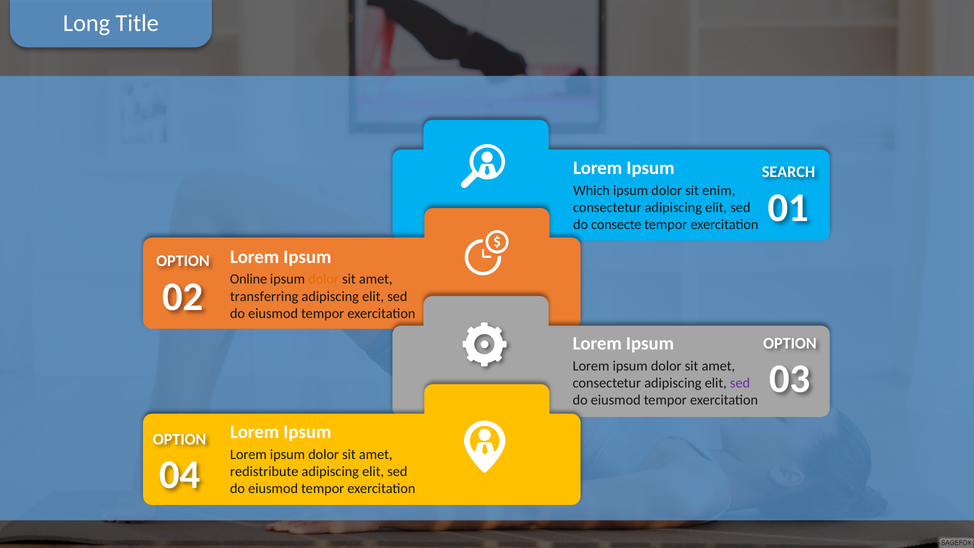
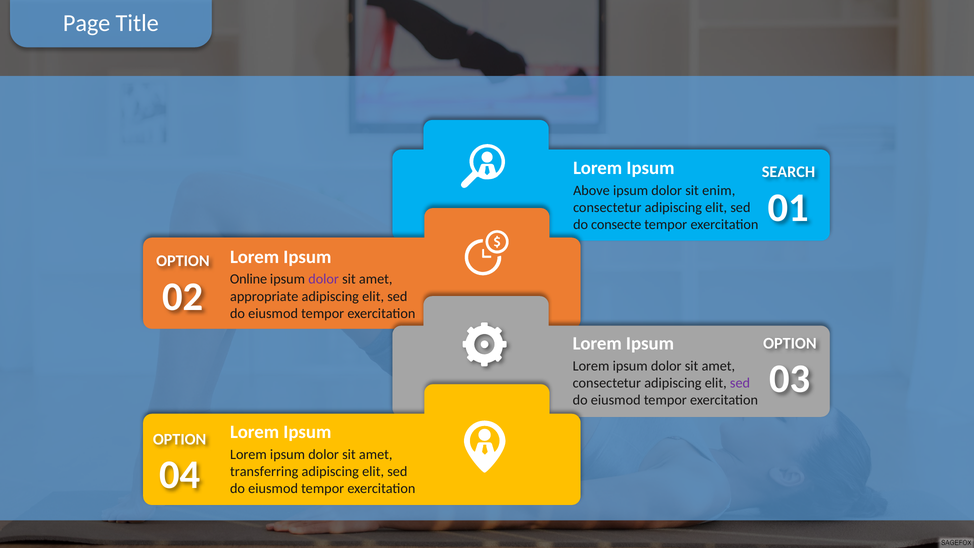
Long: Long -> Page (87, 23)
Which: Which -> Above (591, 190)
dolor colour: orange -> purple (324, 279)
transferring: transferring -> appropriate (264, 296)
redistribute: redistribute -> transferring (264, 471)
